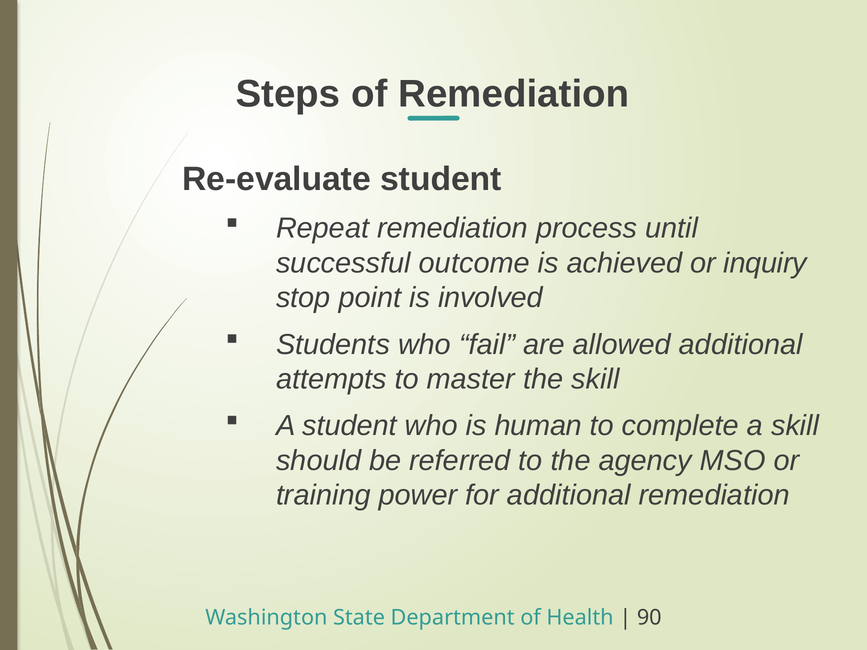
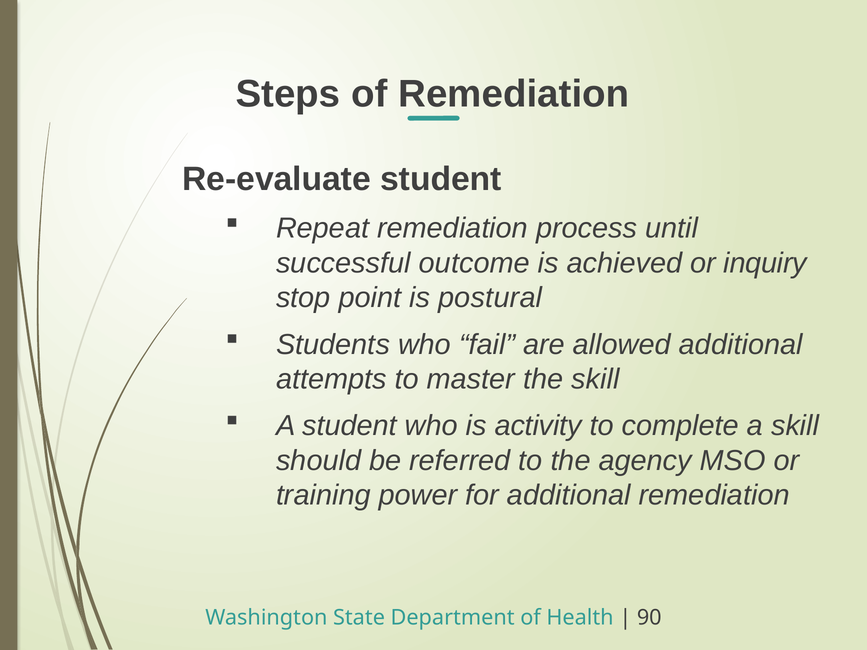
involved: involved -> postural (490, 298)
human: human -> activity (538, 426)
